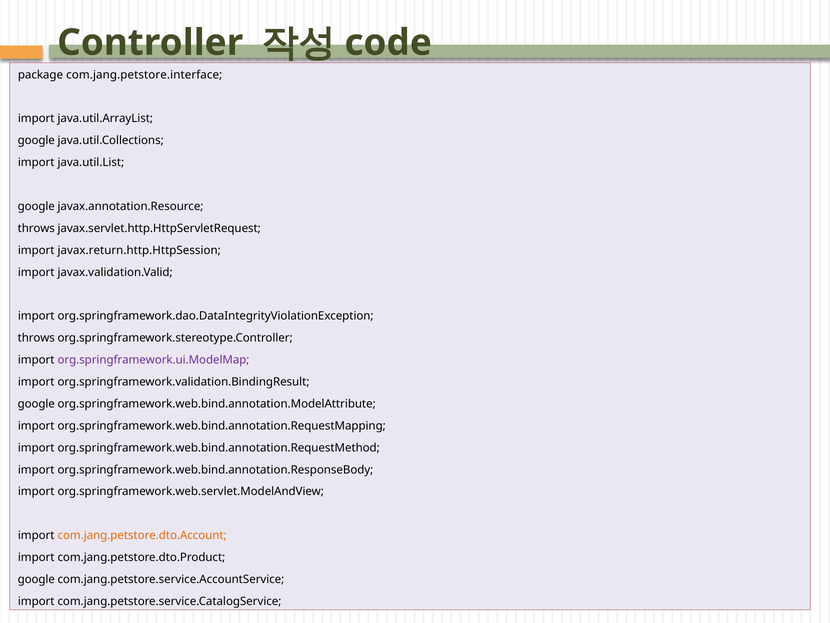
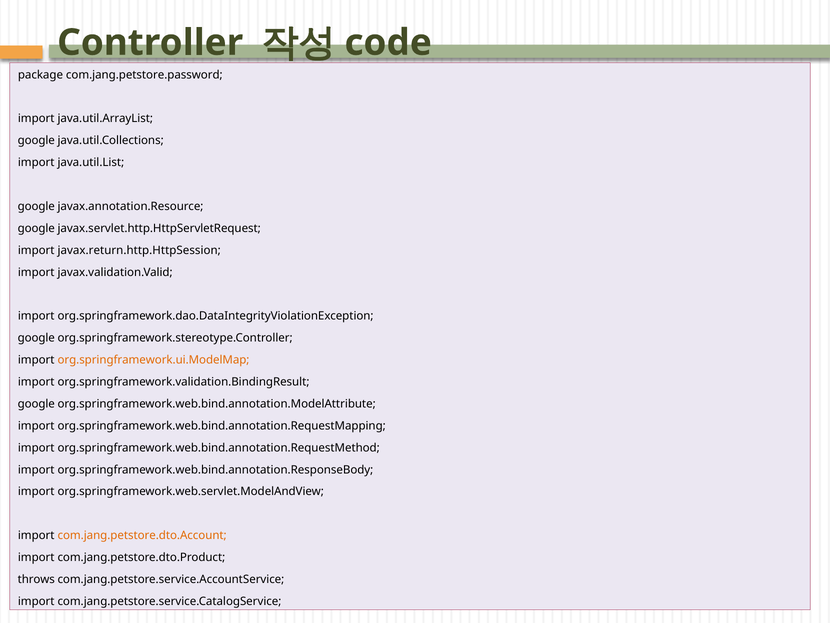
com.jang.petstore.interface: com.jang.petstore.interface -> com.jang.petstore.password (144, 75)
throws: throws -> google (36, 228)
throws: throws -> google (36, 338)
org.springframework.ui.ModelMap colour: purple -> orange (153, 360)
google: google -> throws (36, 579)
